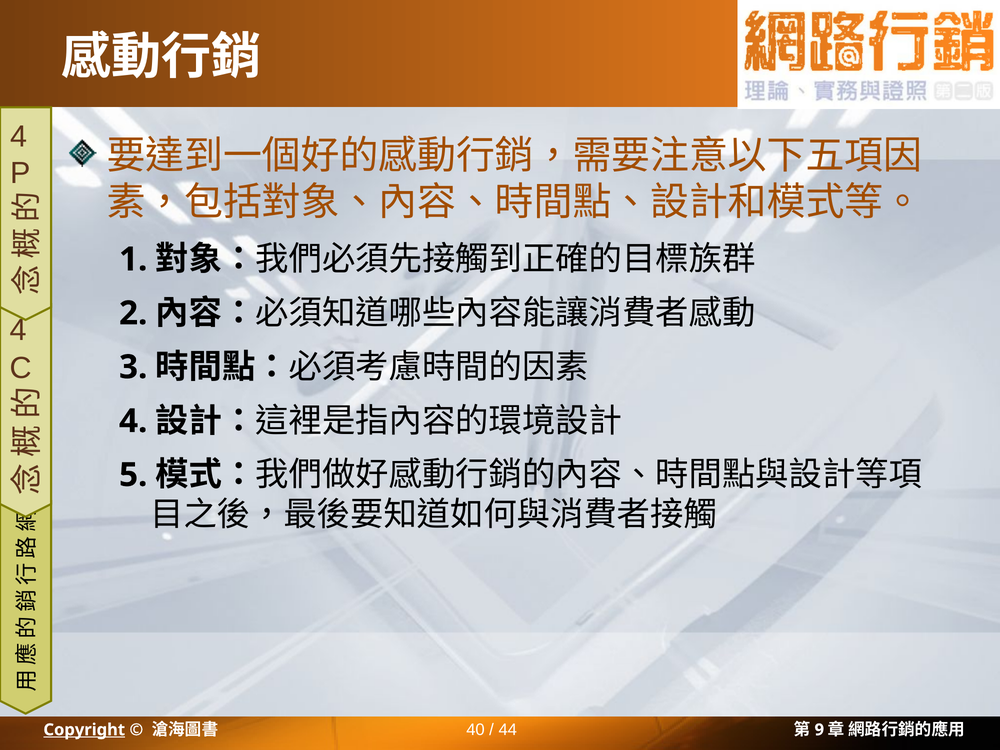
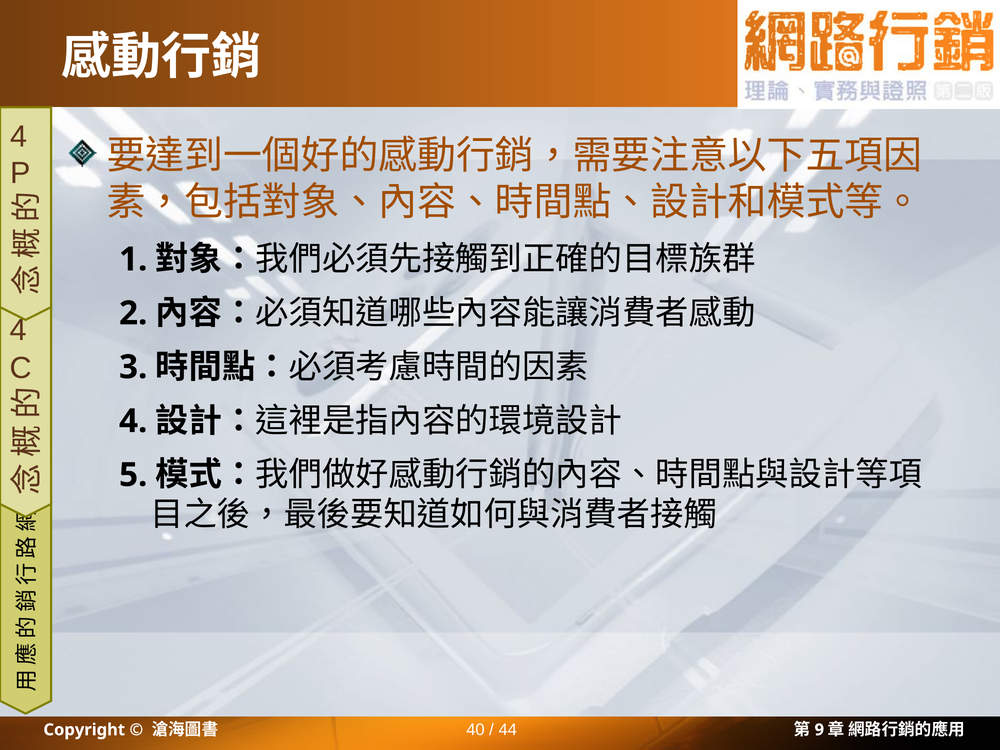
Copyright underline: present -> none (84, 730)
